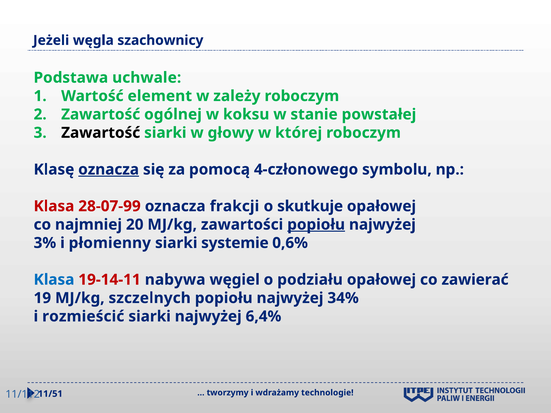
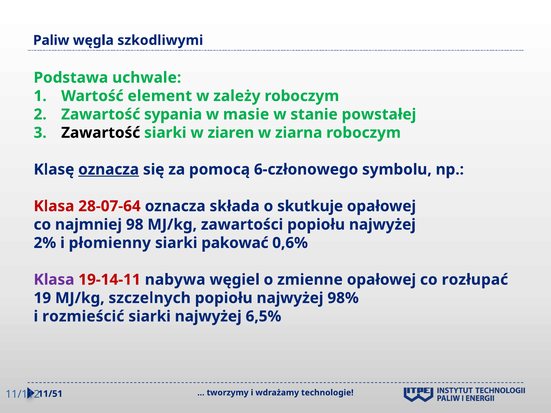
Jeżeli: Jeżeli -> Paliw (51, 40)
szachownicy: szachownicy -> szkodliwymi (160, 40)
ogólnej: ogólnej -> sypania (173, 114)
koksu: koksu -> masie (246, 114)
głowy: głowy -> ziaren (231, 133)
której: której -> ziarna (299, 133)
4-członowego: 4-członowego -> 6-członowego (306, 170)
28-07-99: 28-07-99 -> 28-07-64 (110, 206)
frakcji: frakcji -> składa (235, 206)
20: 20 -> 98 (135, 225)
popiołu underline: present -> none (316, 225)
3%: 3% -> 2% (45, 243)
systemie: systemie -> pakować (235, 243)
Klasa colour: blue -> purple (54, 280)
podziału: podziału -> zmienne (310, 280)
zawierać: zawierać -> rozłupać (475, 280)
34%: 34% -> 98% (343, 298)
6,4%: 6,4% -> 6,5% (263, 317)
